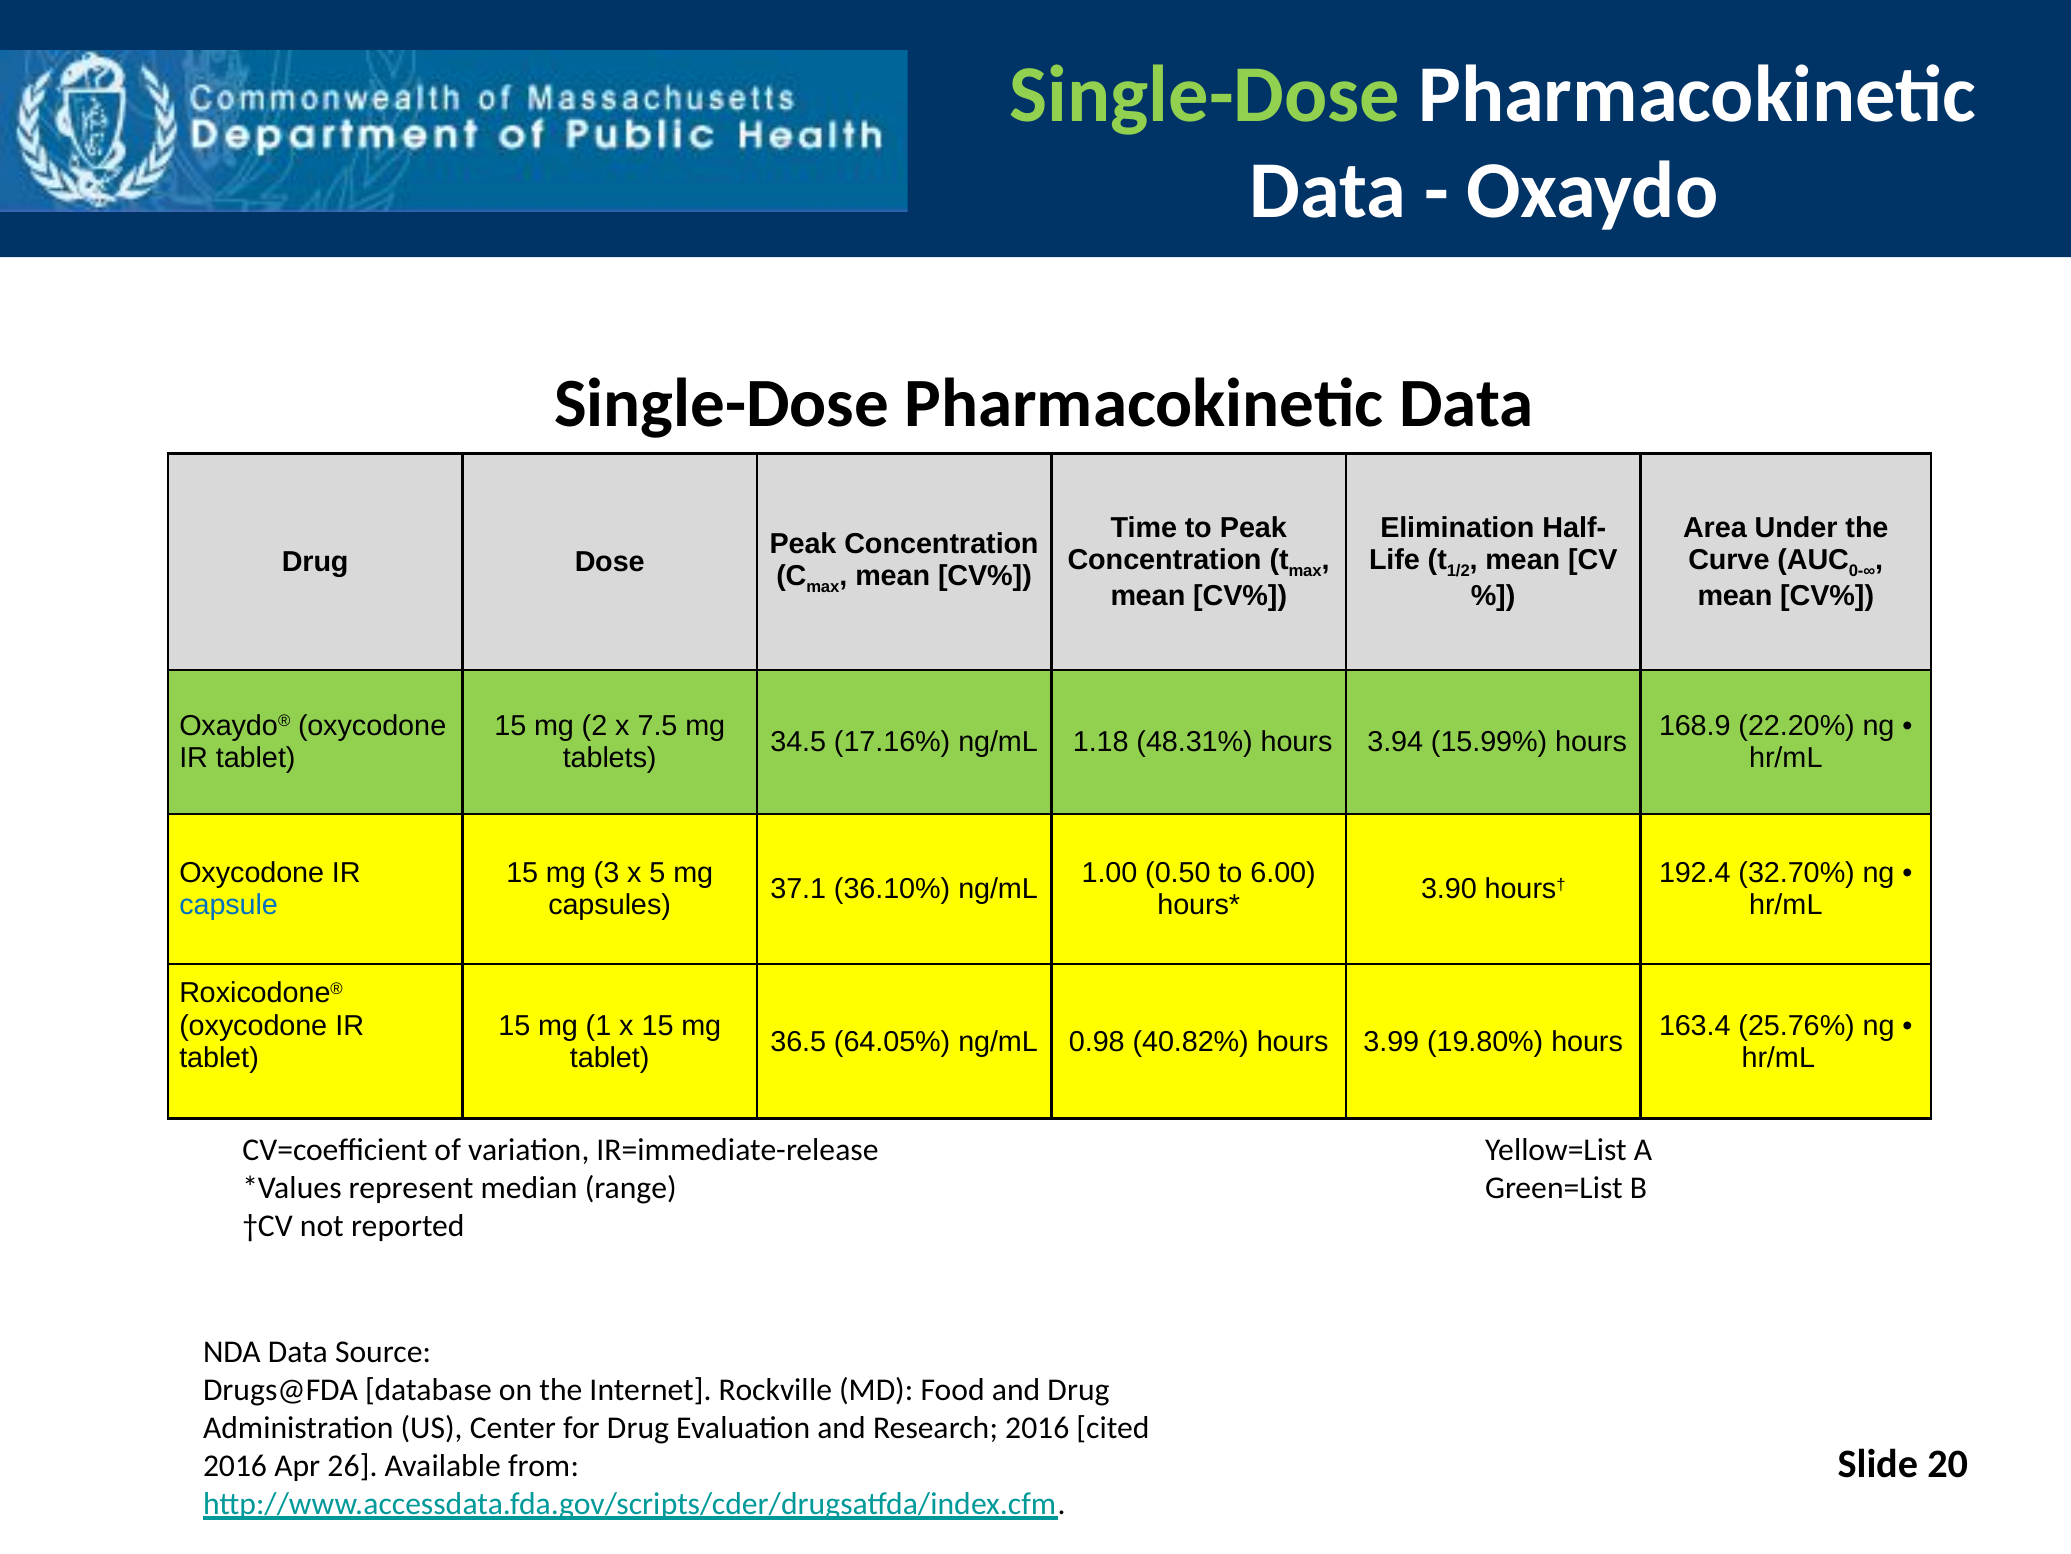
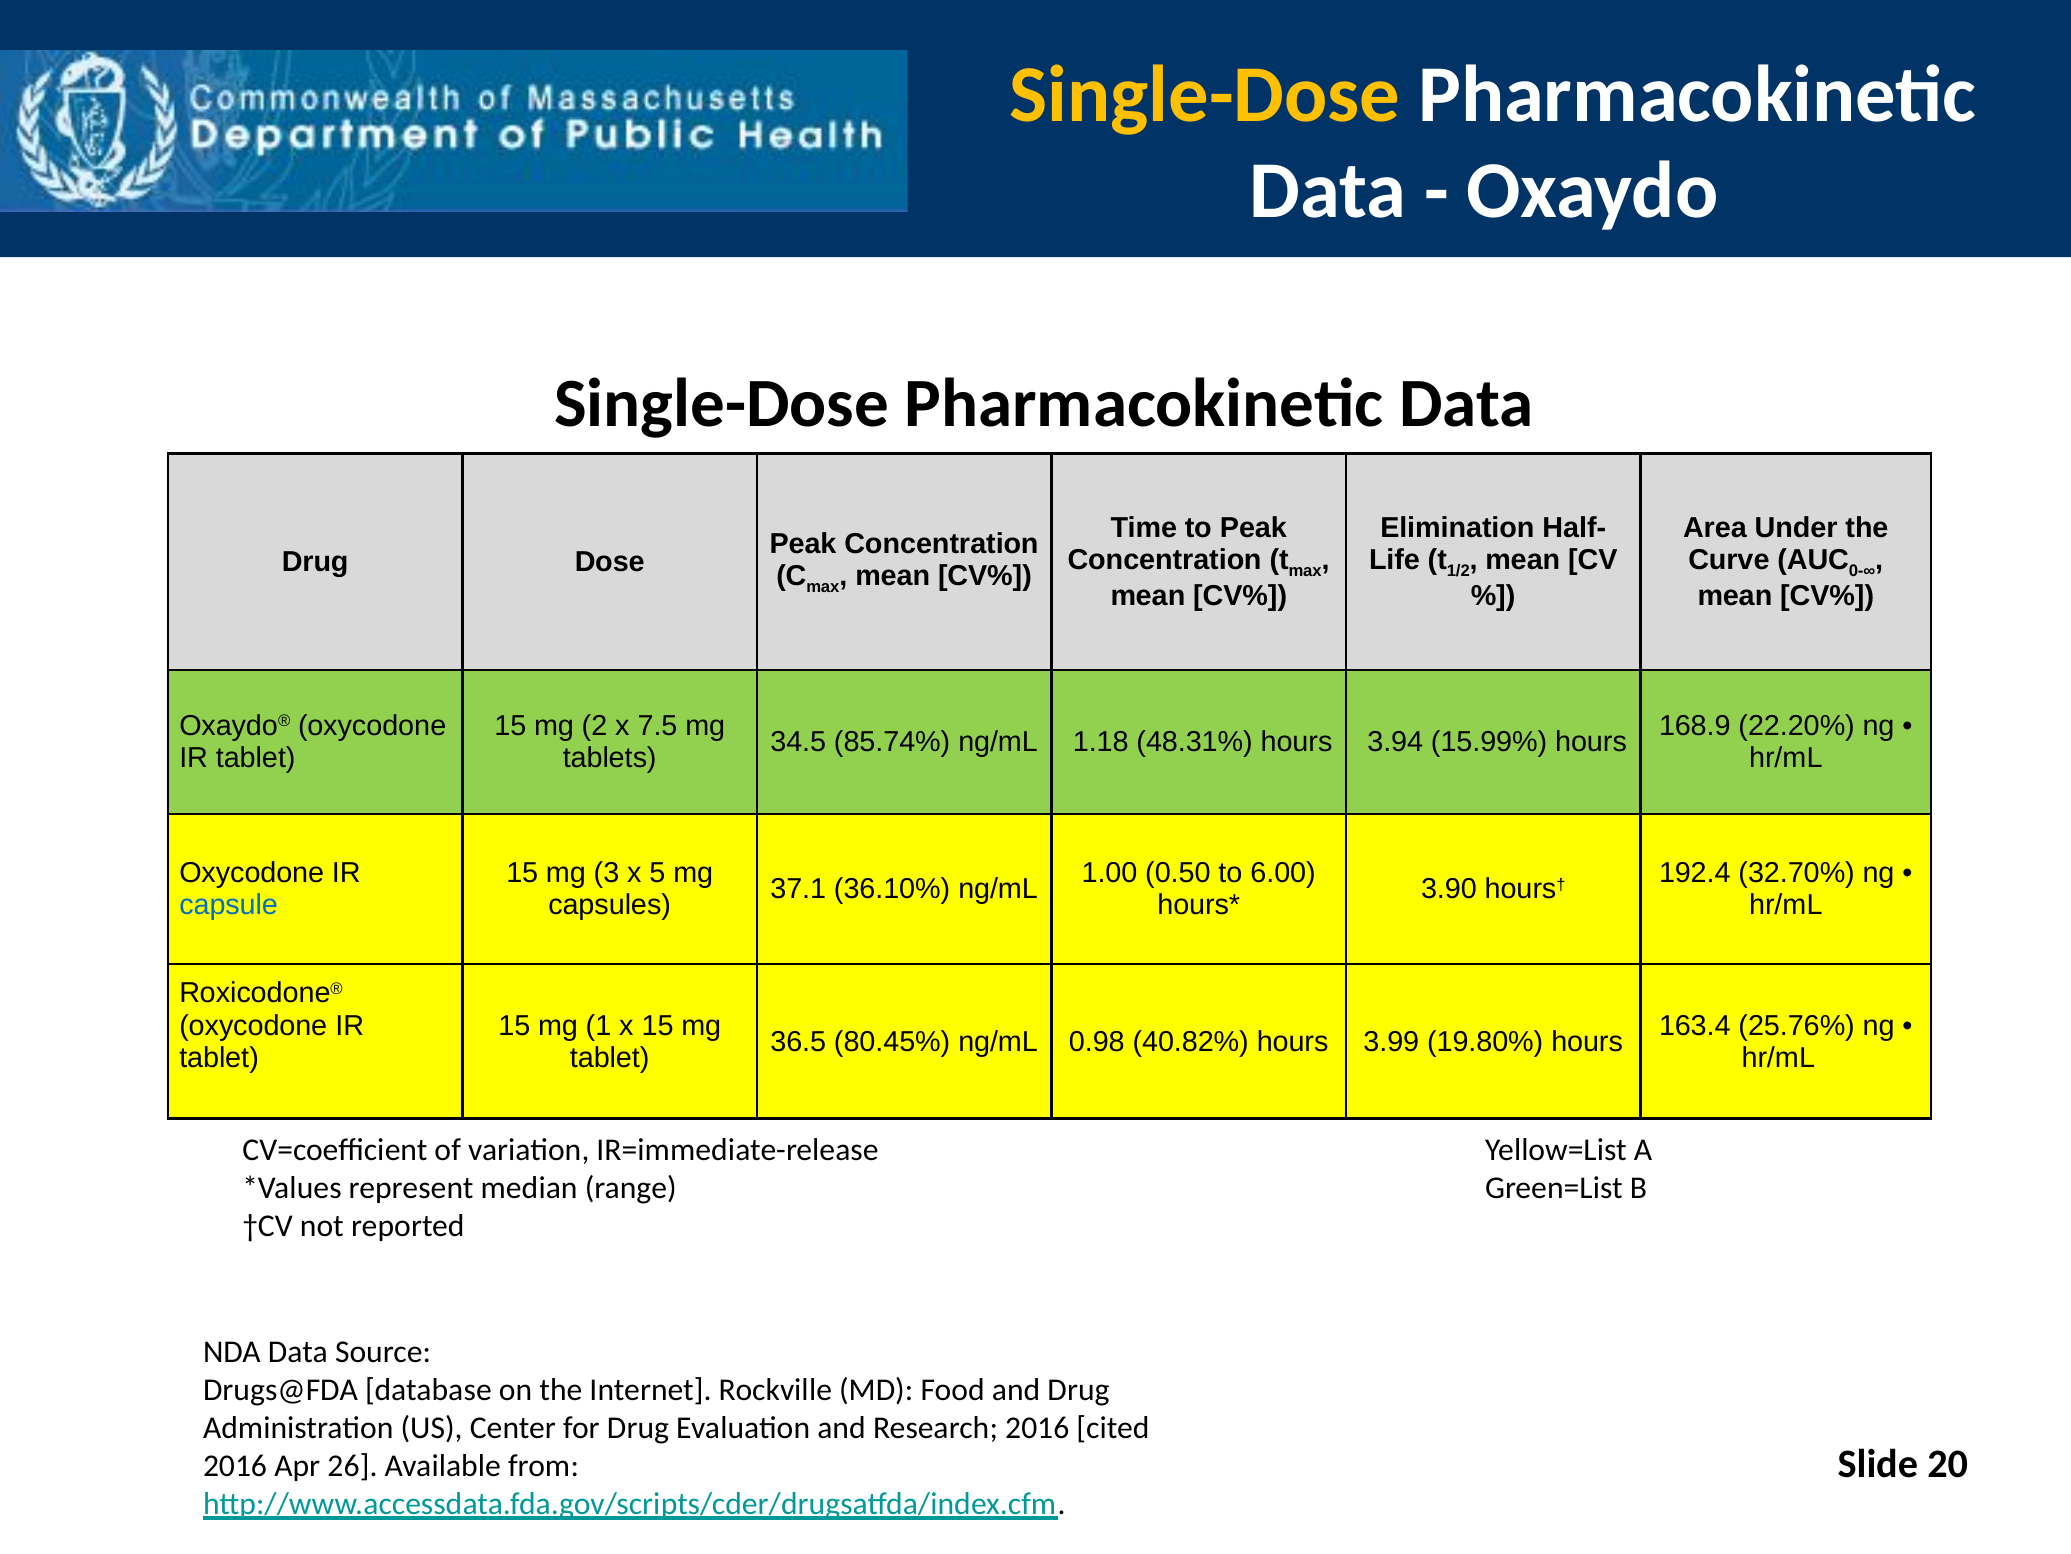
Single-Dose colour: light green -> yellow (1205, 95)
17.16%: 17.16% -> 85.74% (892, 742)
64.05%: 64.05% -> 80.45% (892, 1041)
